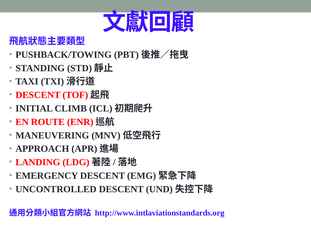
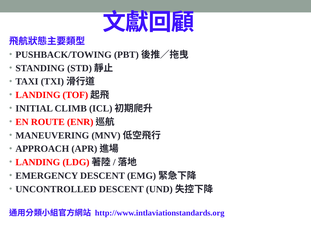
DESCENT: DESCENT -> LANDING (38, 95)
